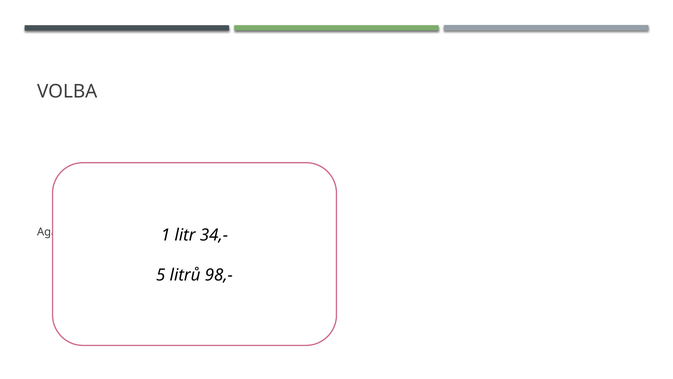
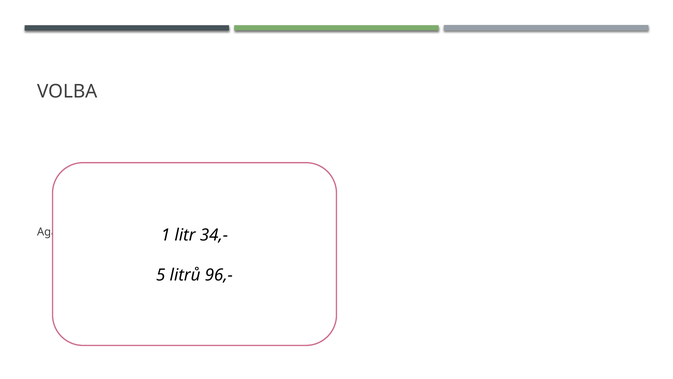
98,-: 98,- -> 96,- (219, 275)
